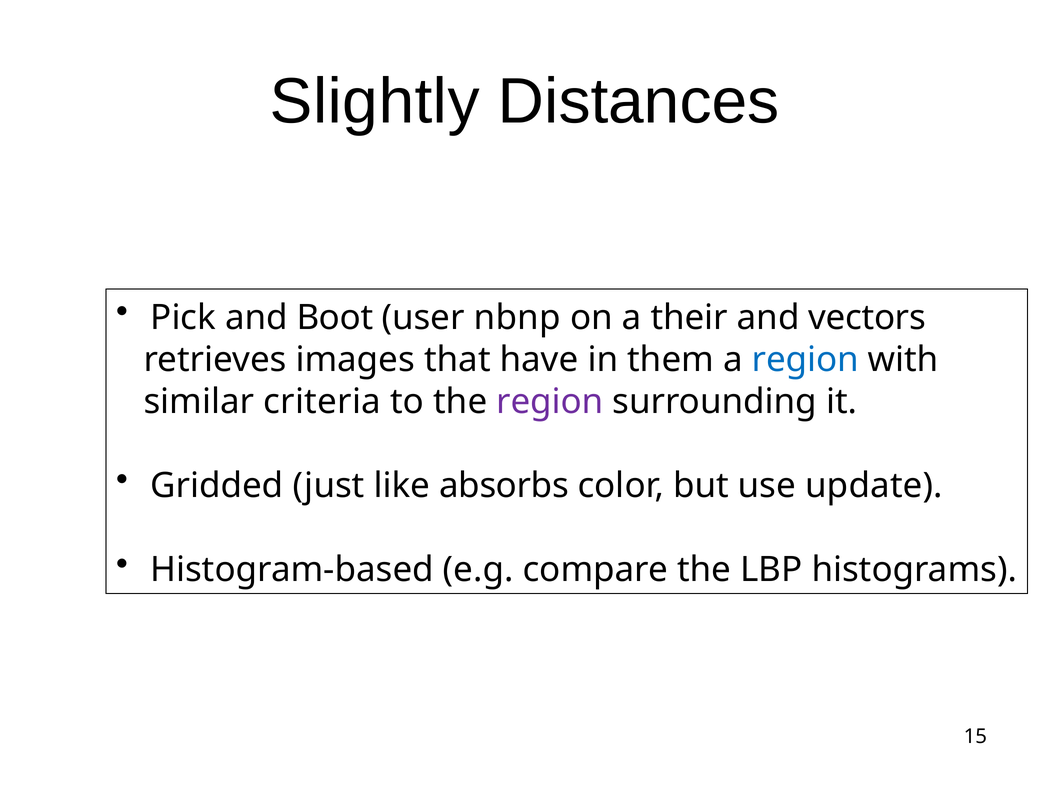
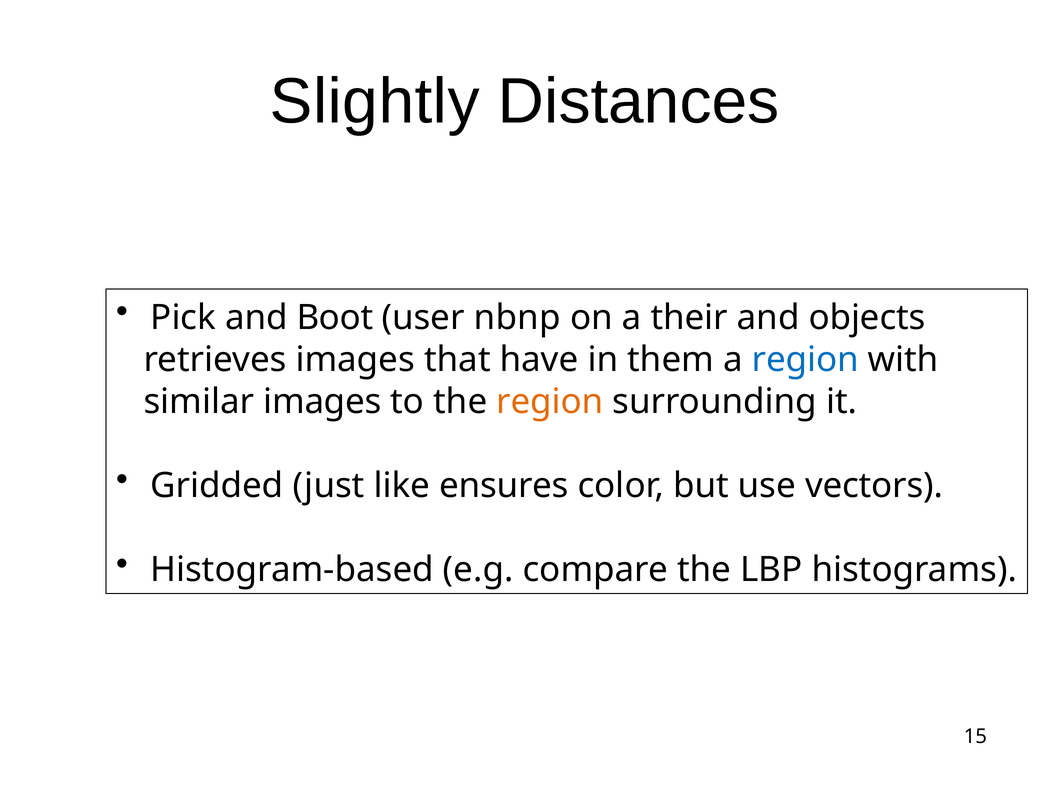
vectors: vectors -> objects (867, 317)
similar criteria: criteria -> images (322, 401)
region colour: purple -> orange (550, 401)
absorbs: absorbs -> ensures (504, 485)
update: update -> vectors (874, 485)
